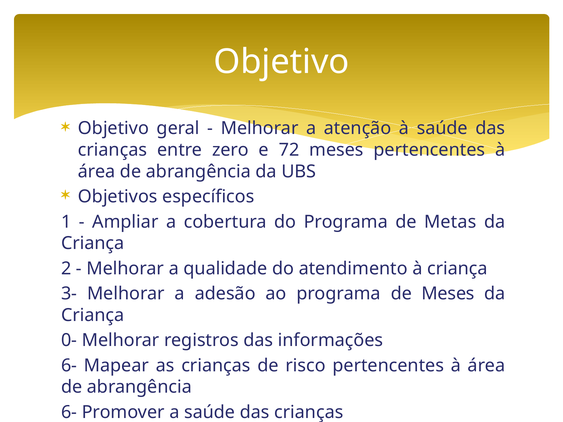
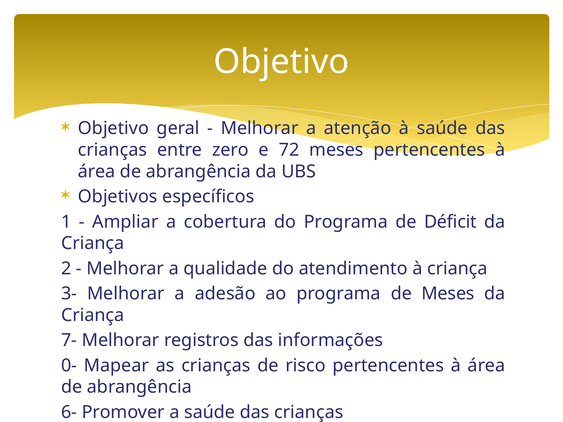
Metas: Metas -> Déficit (450, 222)
0-: 0- -> 7- (69, 341)
6-: 6- -> 0- (69, 366)
